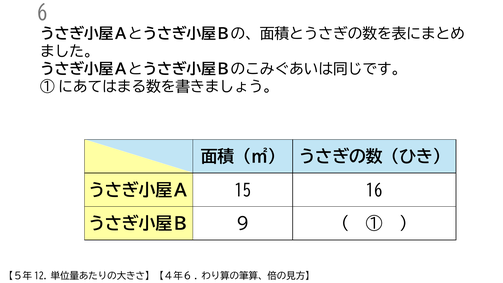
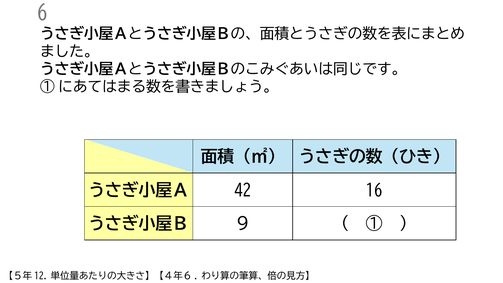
15: 15 -> 42 (243, 191)
